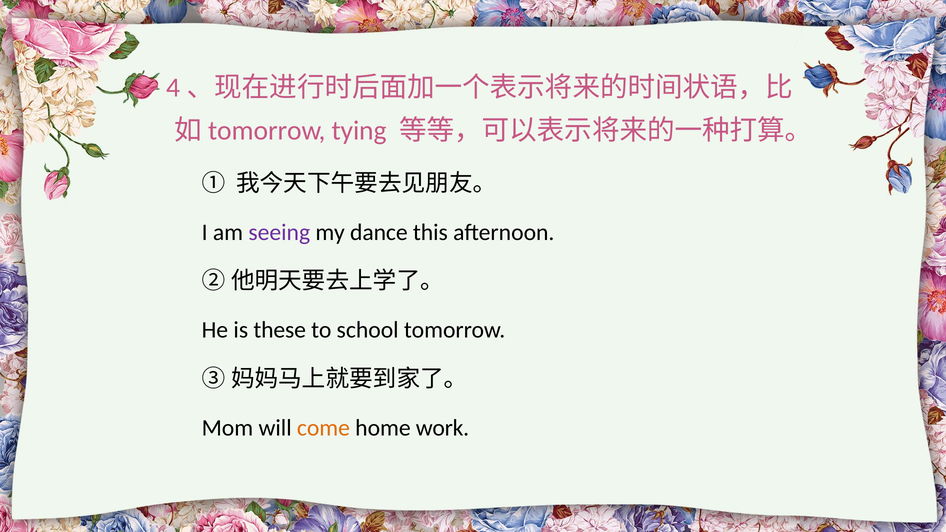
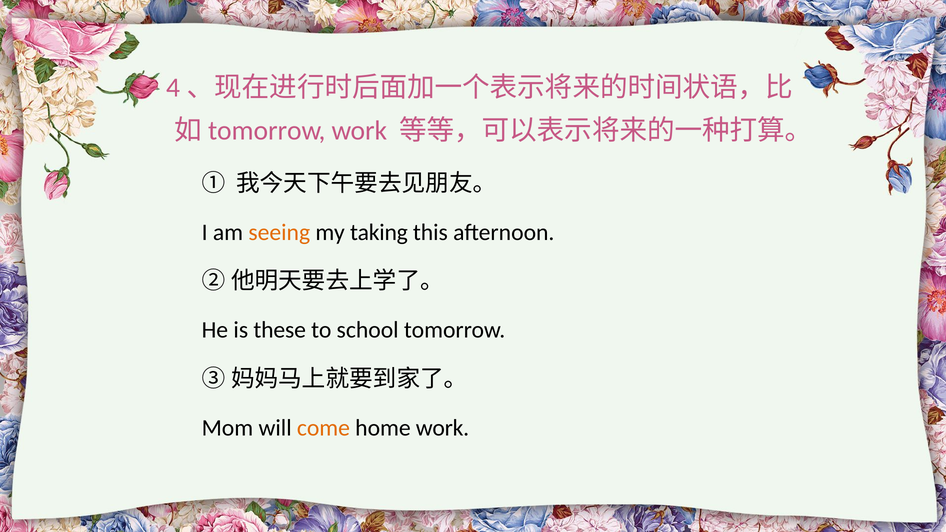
tying: tying -> work (359, 131)
seeing colour: purple -> orange (279, 232)
dance: dance -> taking (379, 232)
